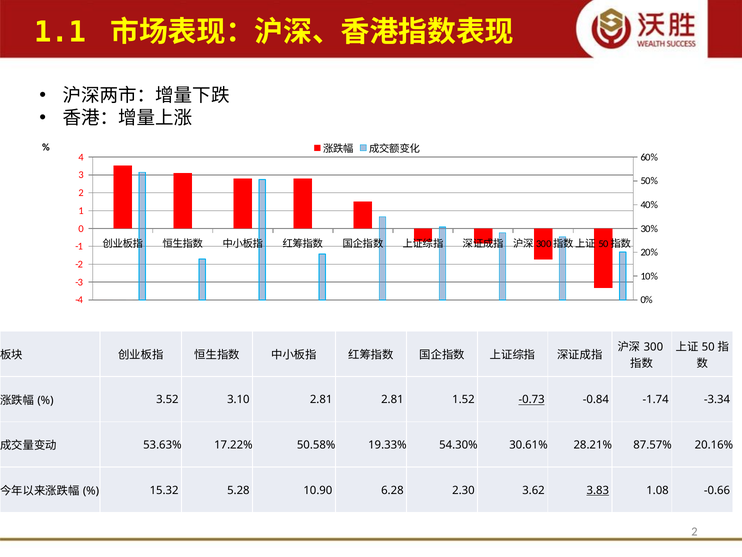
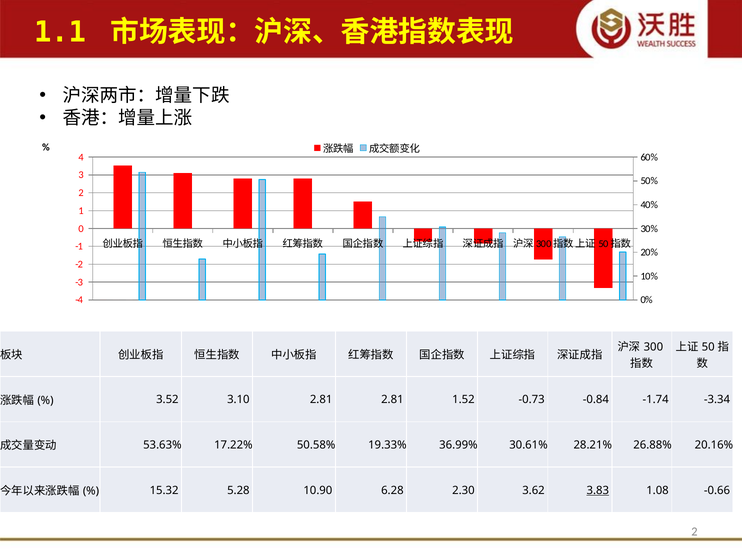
-0.73 underline: present -> none (532, 399)
54.30%: 54.30% -> 36.99% (458, 445)
87.57%: 87.57% -> 26.88% (653, 445)
